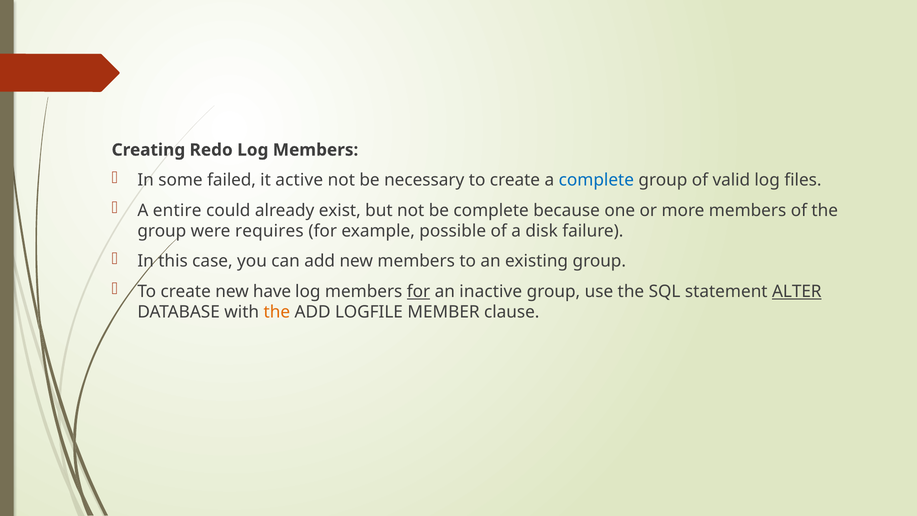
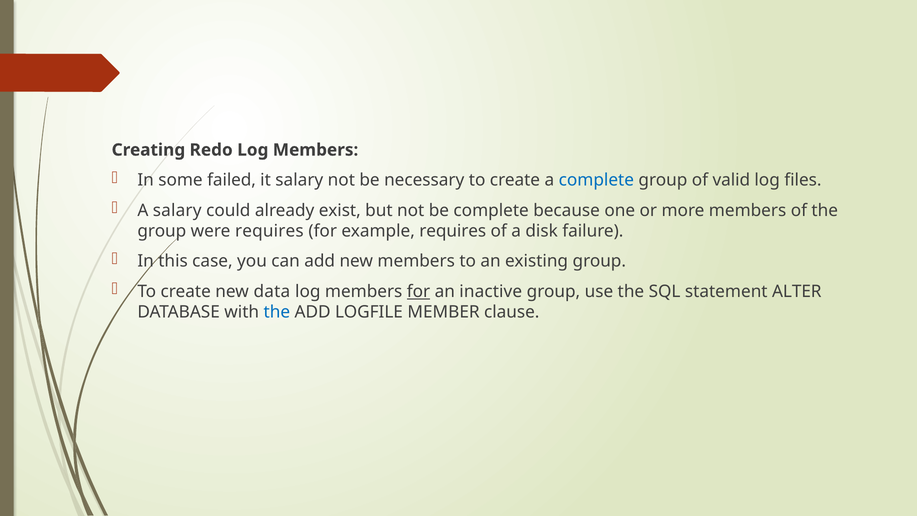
it active: active -> salary (299, 180)
A entire: entire -> salary (177, 210)
example possible: possible -> requires (453, 231)
have: have -> data (272, 291)
ALTER underline: present -> none (797, 291)
the colour: orange -> blue (277, 312)
